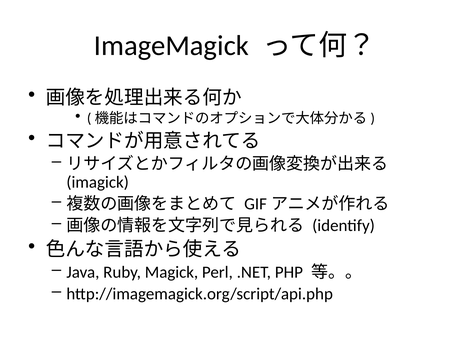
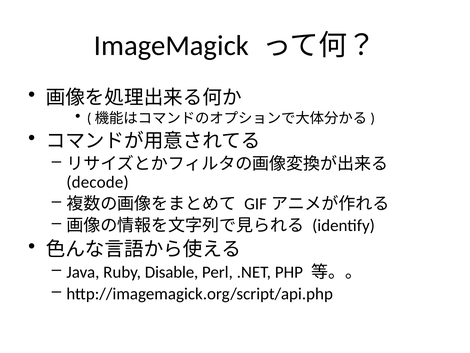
imagick: imagick -> decode (98, 182)
Magick: Magick -> Disable (172, 272)
